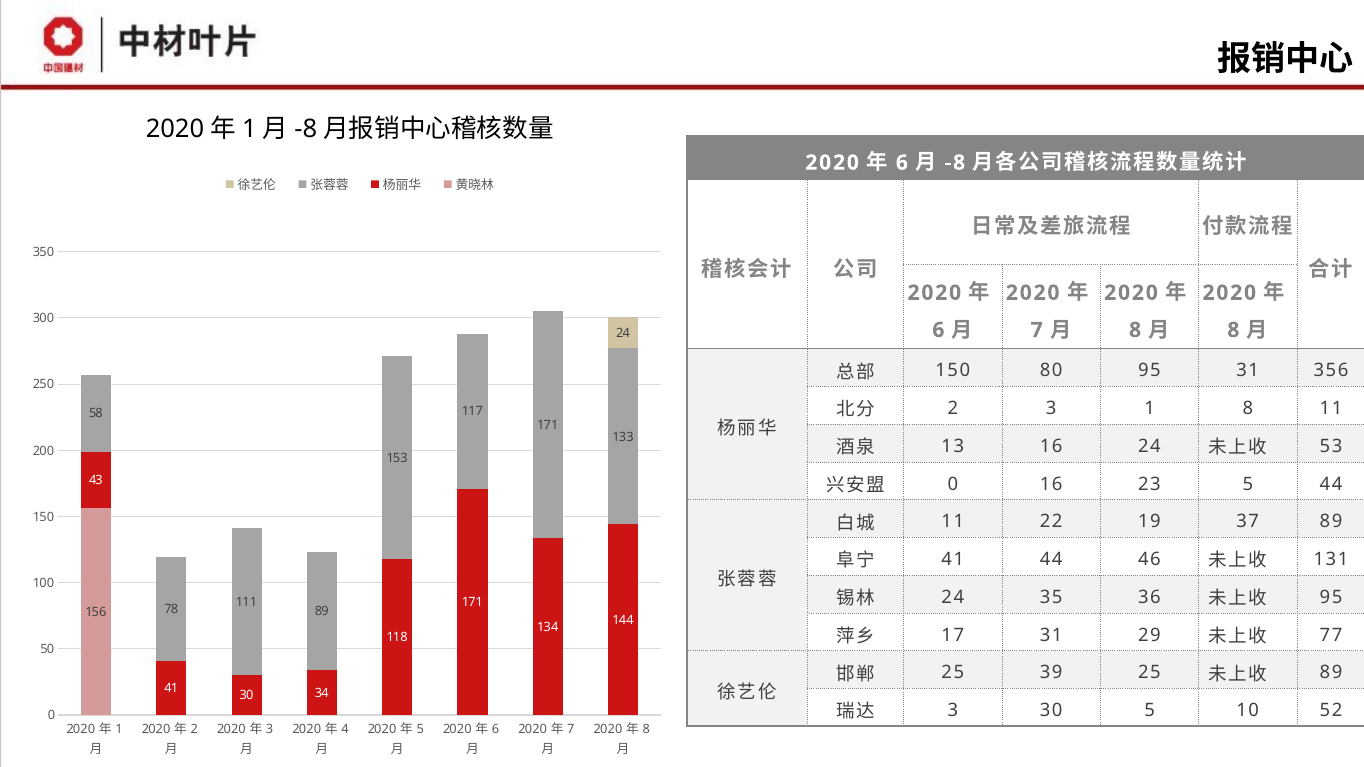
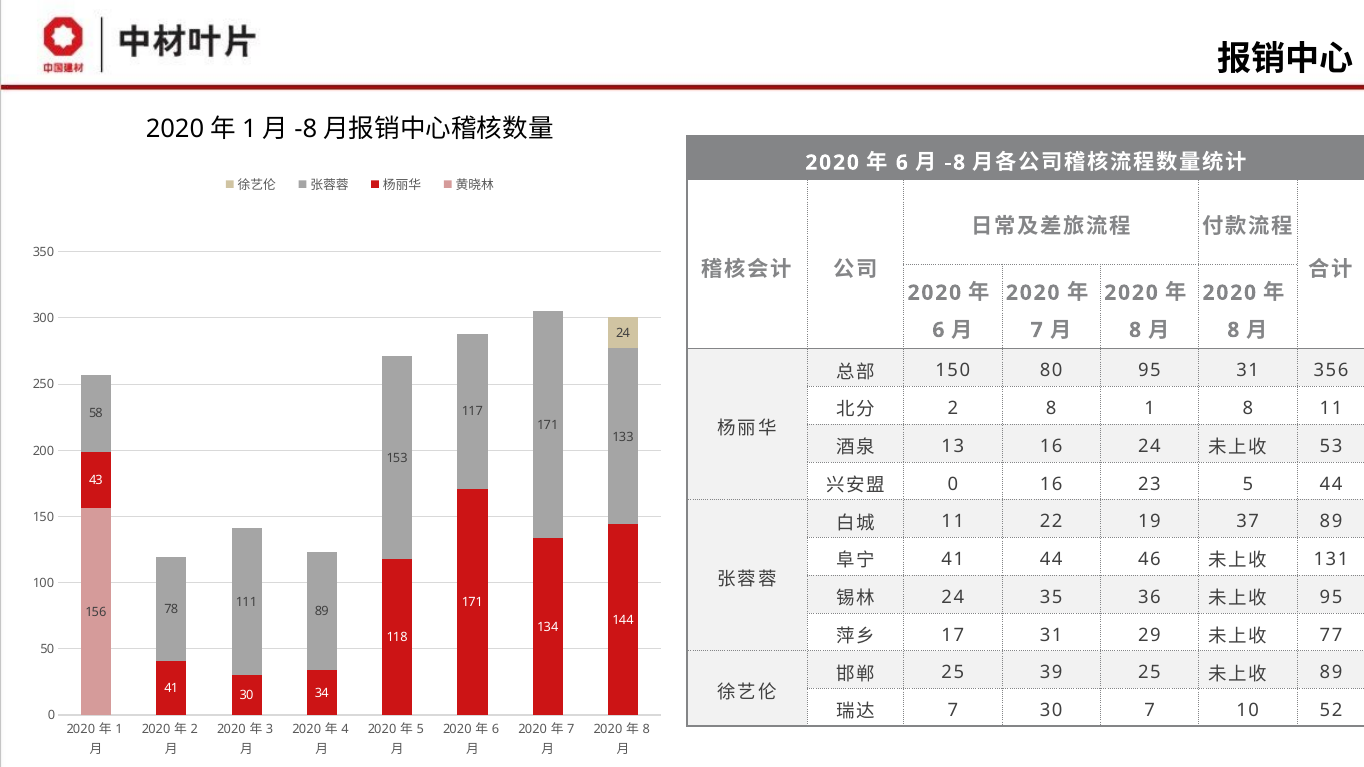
2 3: 3 -> 8 (1051, 409)
3: 3 -> 7 (953, 711)
30 5: 5 -> 7 (1150, 711)
